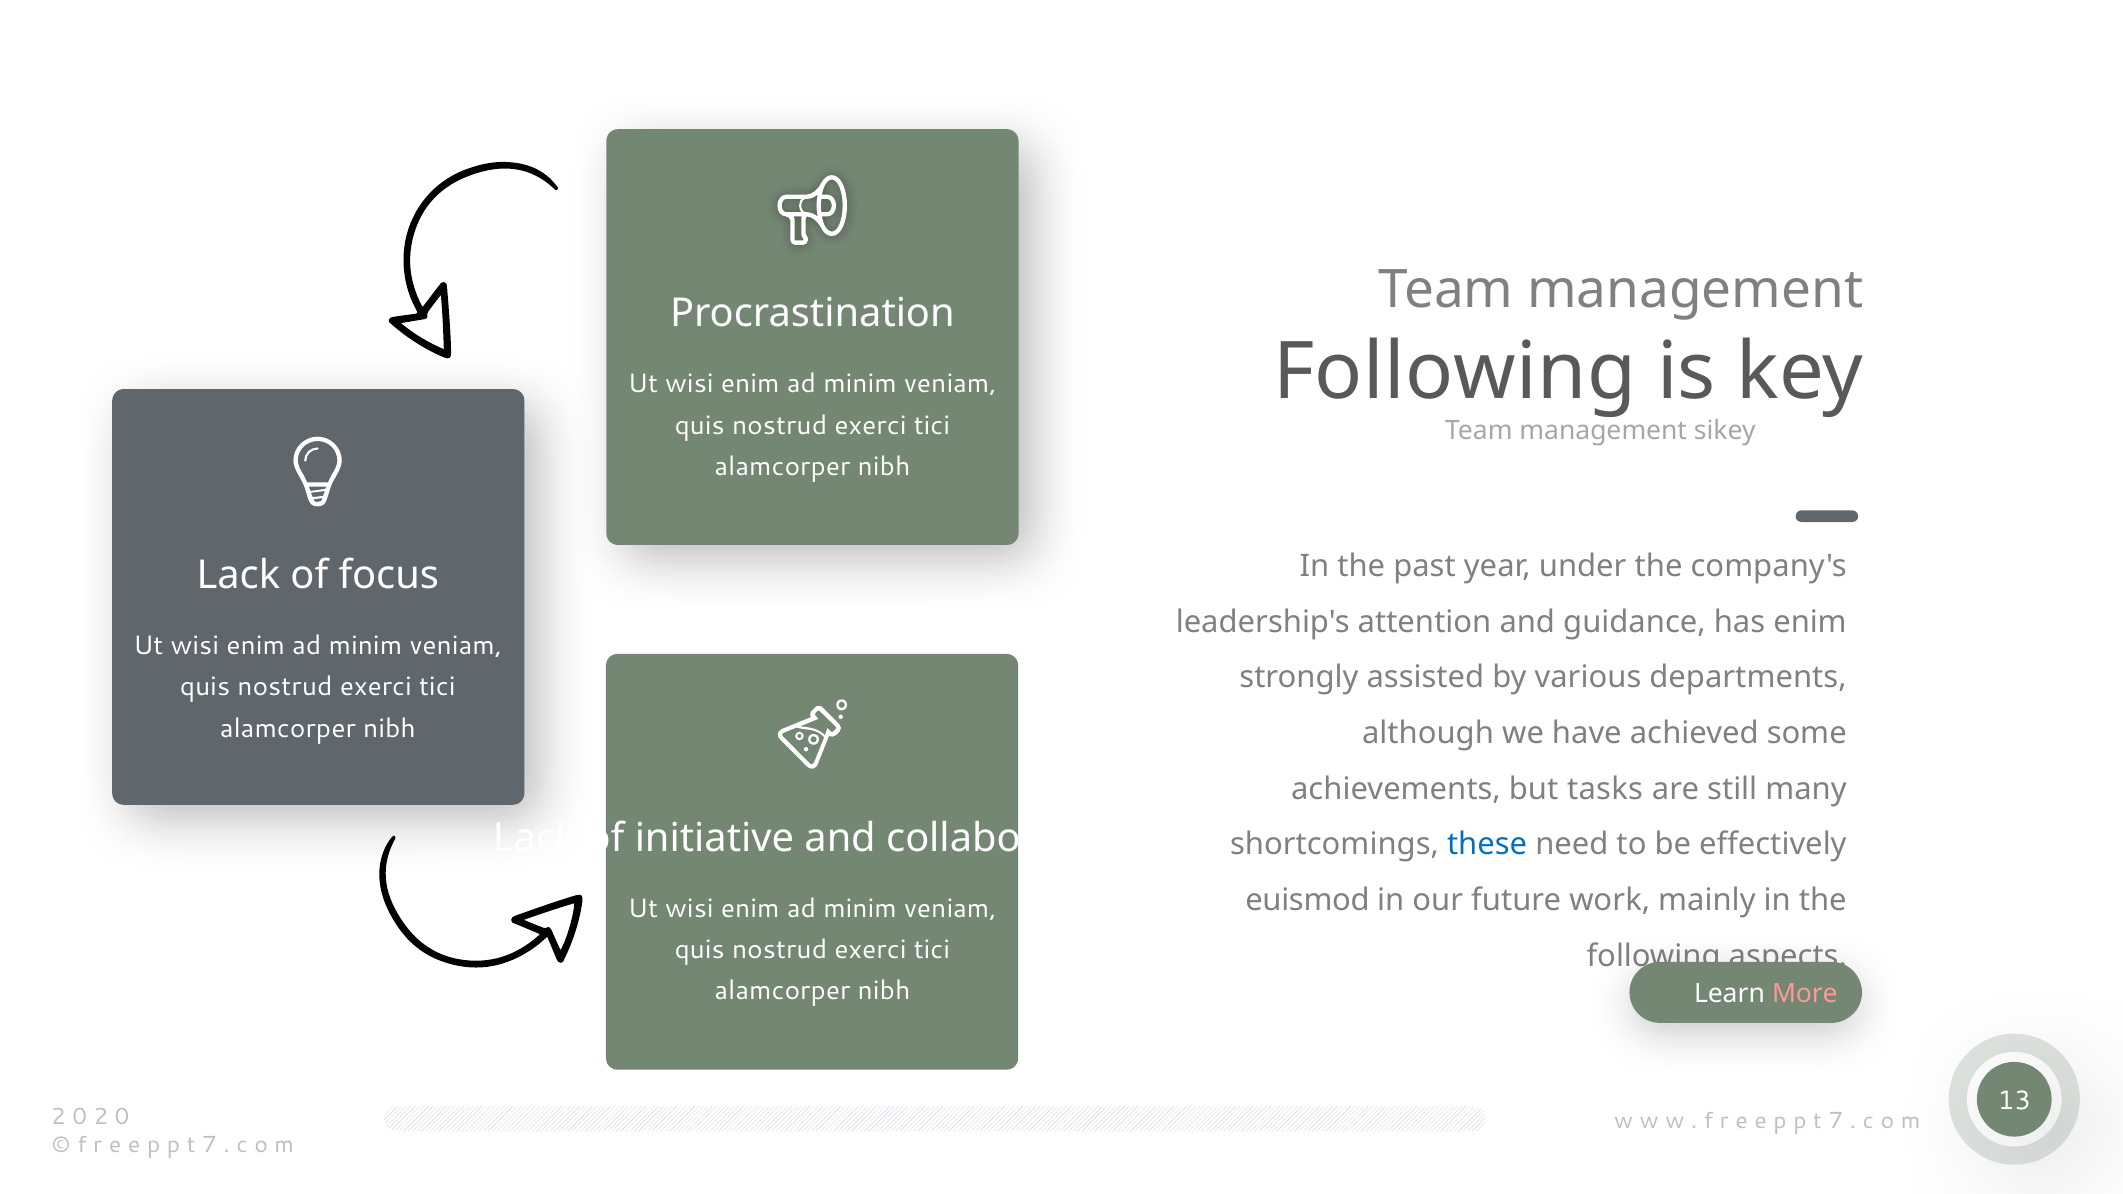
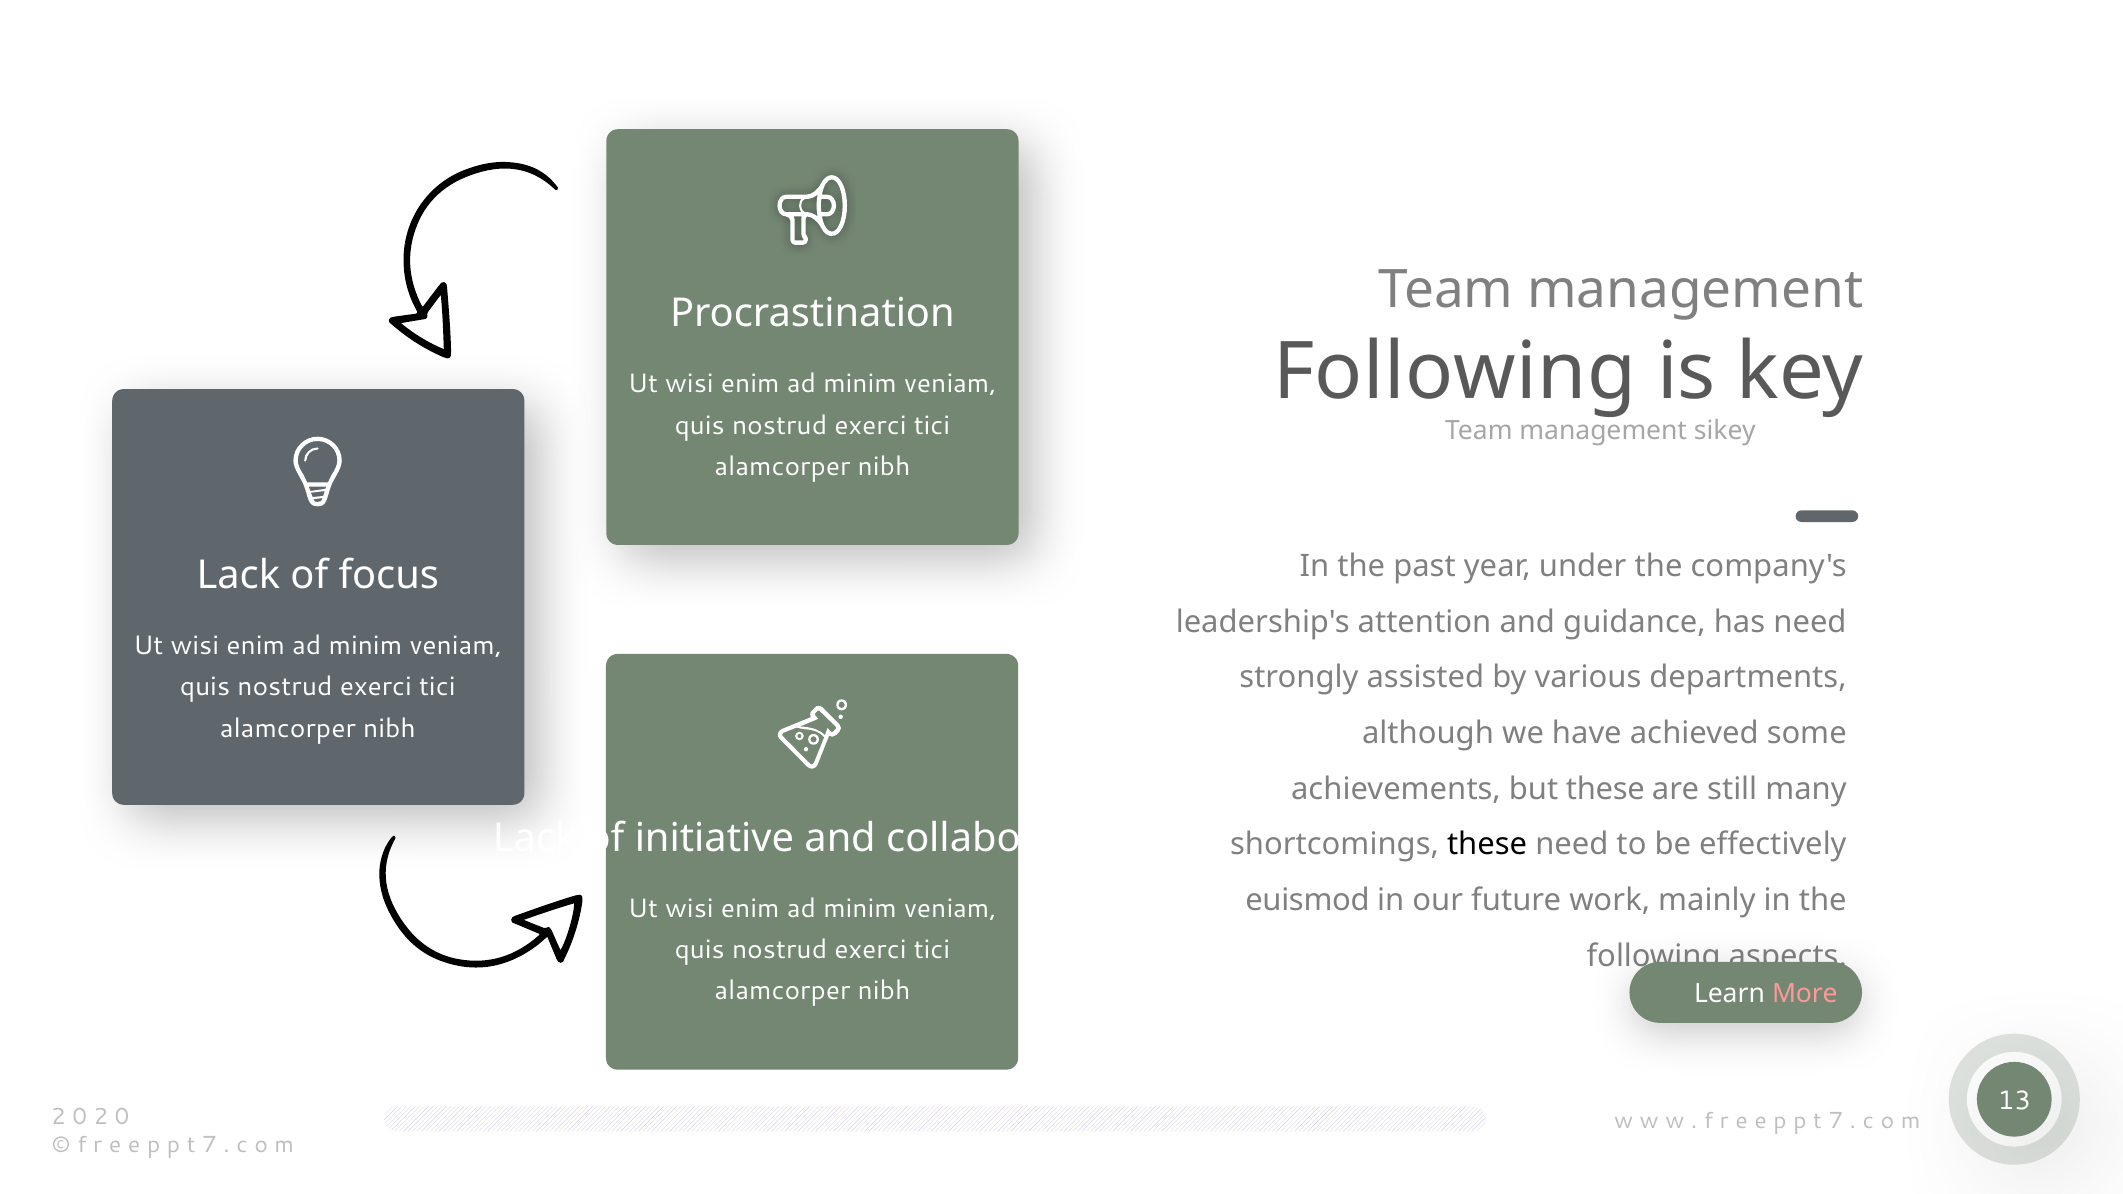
has enim: enim -> need (1810, 622)
but tasks: tasks -> these (1605, 789)
these colour: blue -> black (1487, 845)
